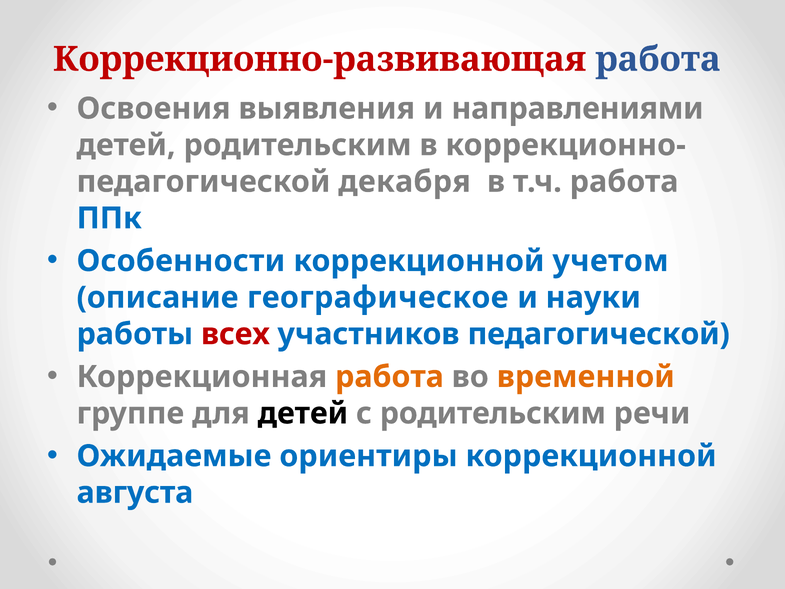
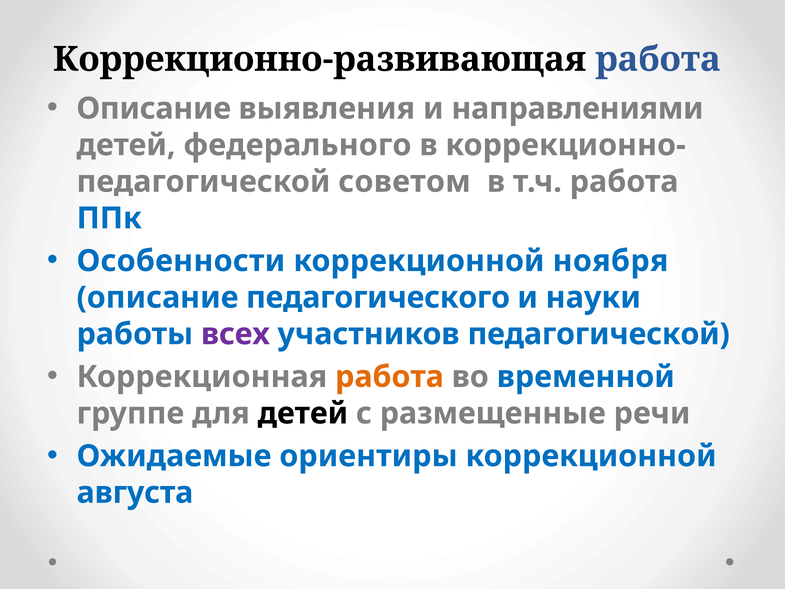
Коррекционно-развивающая colour: red -> black (320, 59)
Освоения: Освоения -> Описание (154, 109)
детей родительским: родительским -> федерального (297, 145)
декабря: декабря -> советом (405, 182)
учетом: учетом -> ноября (611, 261)
географическое: географическое -> педагогического (378, 297)
всех colour: red -> purple (235, 334)
временной colour: orange -> blue (586, 377)
с родительским: родительским -> размещенные (493, 413)
